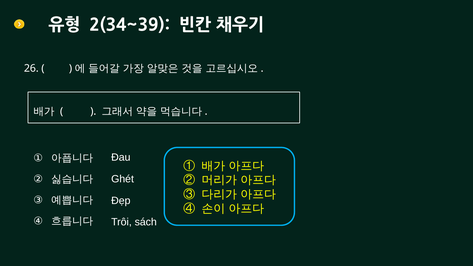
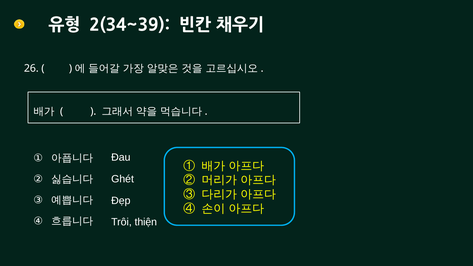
sách: sách -> thiện (146, 222)
